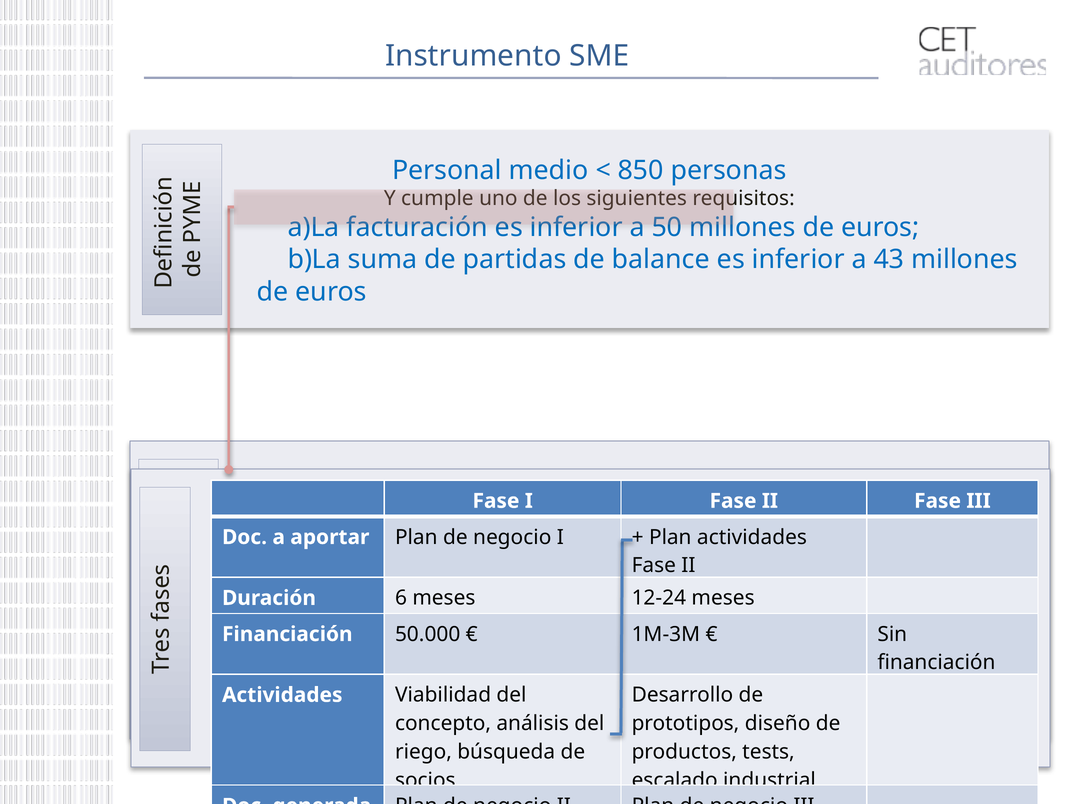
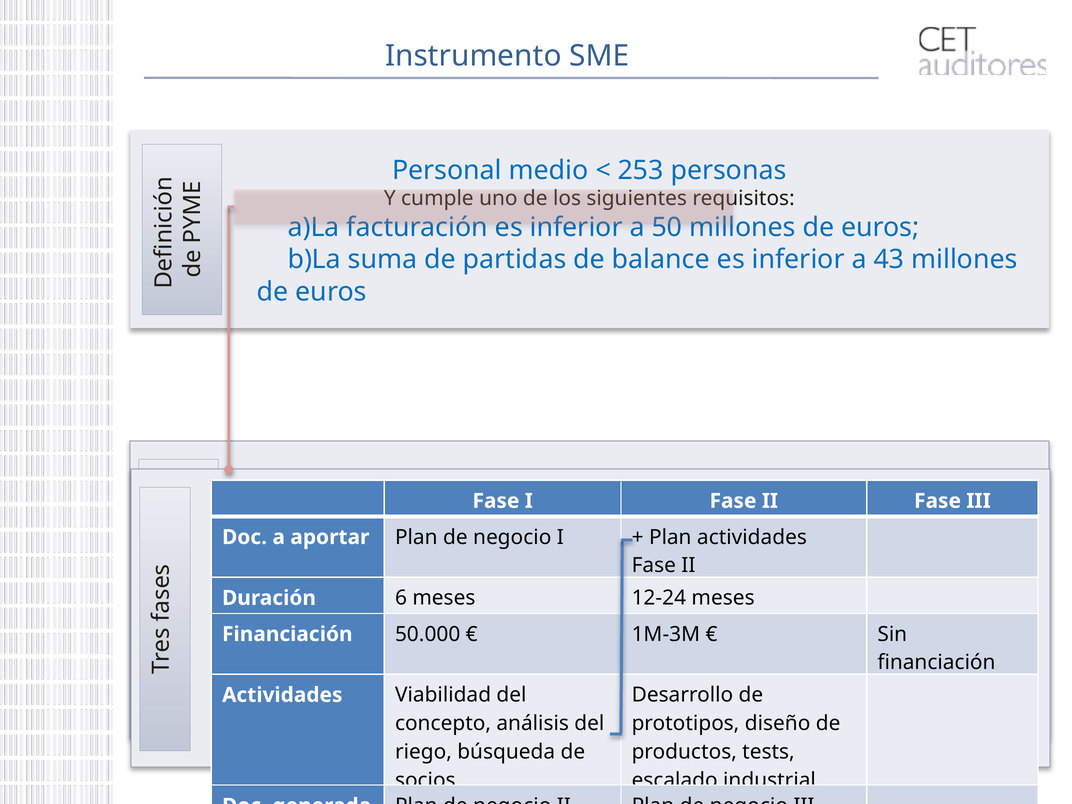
850: 850 -> 253 (641, 170)
